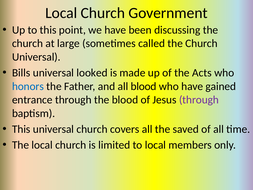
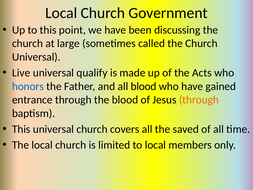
Bills: Bills -> Live (21, 73)
looked: looked -> qualify (92, 73)
through colour: purple -> orange (199, 100)
